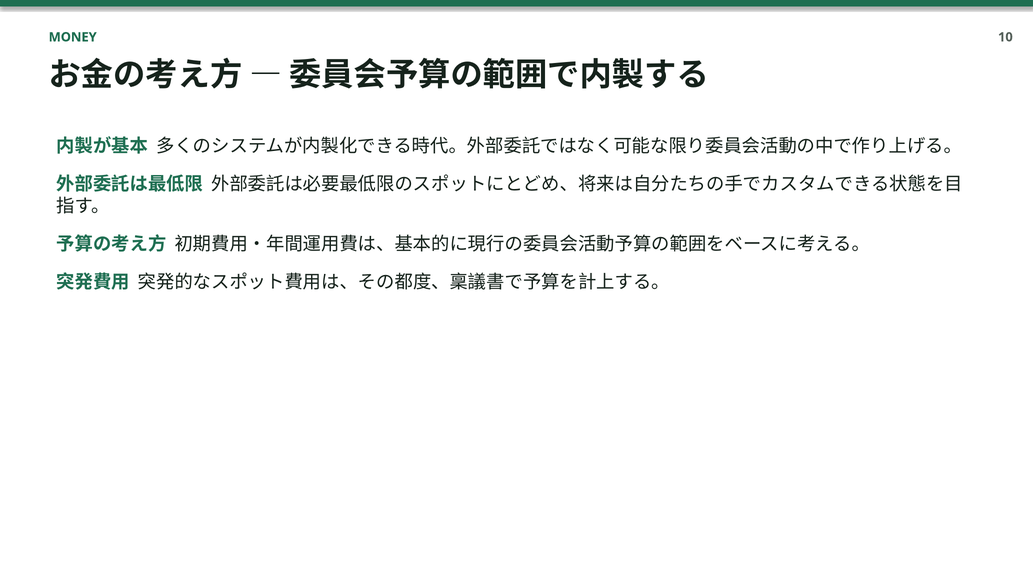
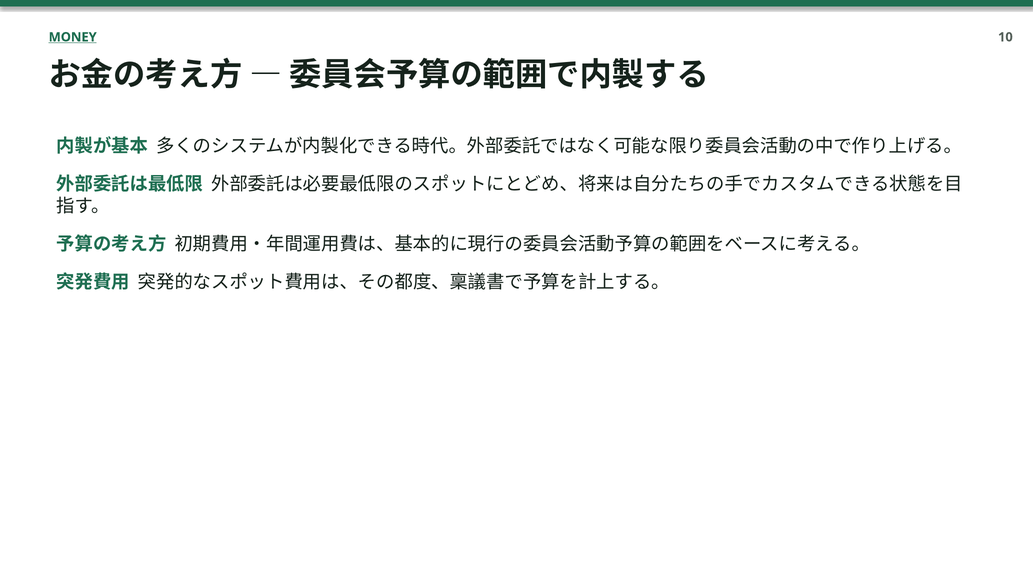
MONEY underline: none -> present (73, 37)
